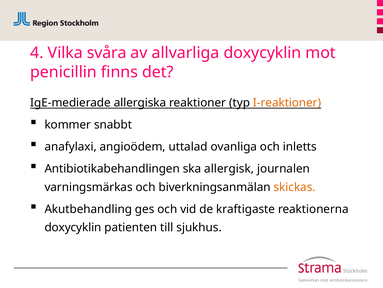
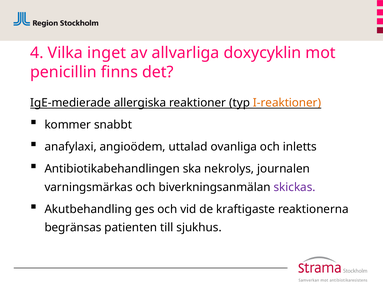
svåra: svåra -> inget (107, 53)
allergisk: allergisk -> nekrolys (229, 168)
skickas colour: orange -> purple (295, 187)
doxycyklin: doxycyklin -> begränsas (73, 227)
